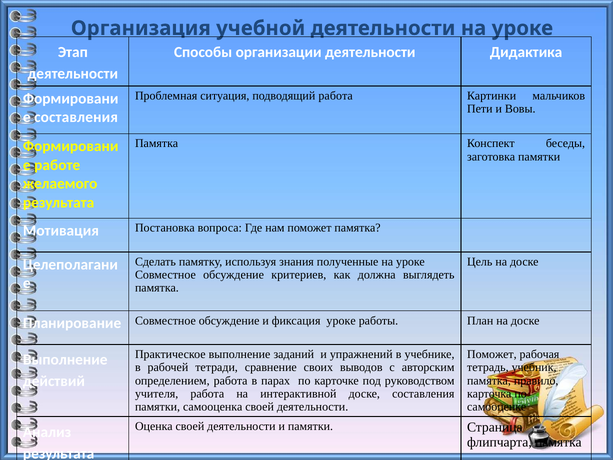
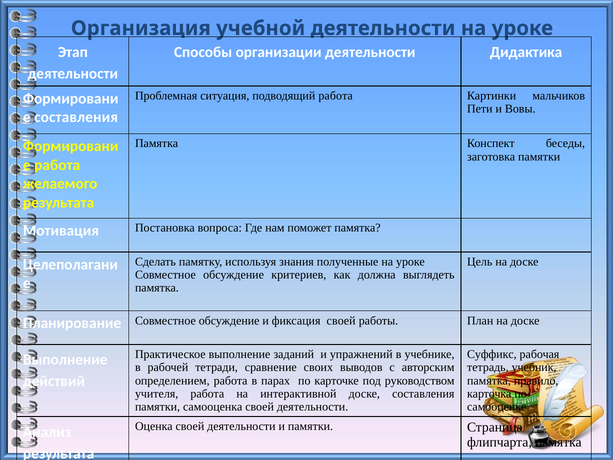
работе: работе -> работа (57, 165)
фиксация уроке: уроке -> своей (341, 320)
Поможет: Поможет -> Суффикс (492, 354)
